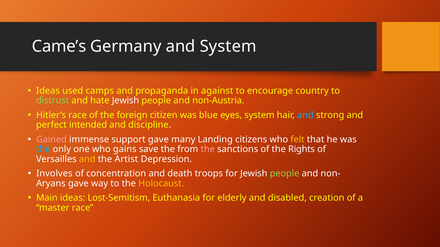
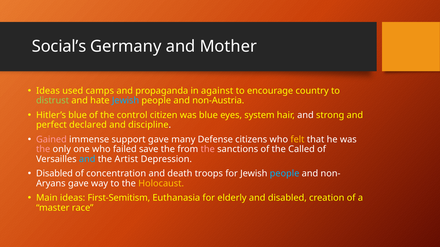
Came’s: Came’s -> Social’s (59, 47)
and System: System -> Mother (228, 47)
Jewish colour: white -> light blue (126, 101)
Hitler’s race: race -> blue (78, 115)
foreign: foreign -> control (132, 115)
and colour: light blue -> white (305, 115)
intended: intended -> declared (88, 125)
Landing: Landing -> Defense (215, 140)
the colour: light blue -> pink (43, 150)
gains: gains -> failed (125, 150)
Rights: Rights -> Called (301, 150)
and colour: yellow -> light blue (87, 159)
Involves: Involves -> Disabled (54, 174)
people colour: light green -> light blue (285, 174)
Lost-Semitism: Lost-Semitism -> First-Semitism (119, 198)
